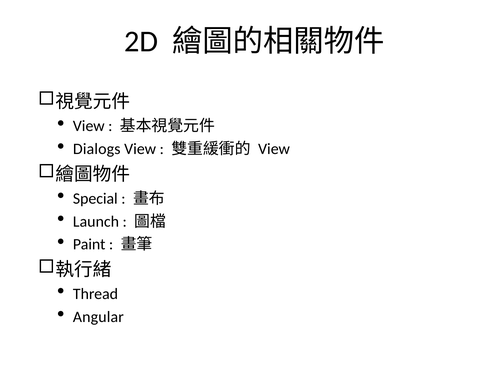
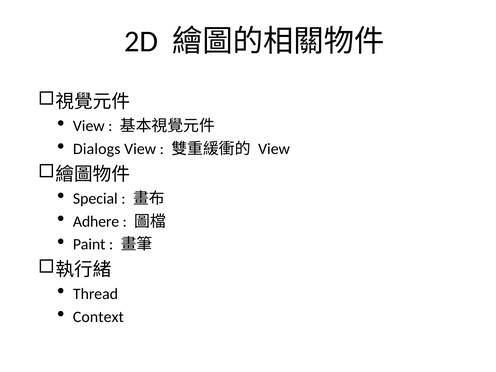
Launch: Launch -> Adhere (96, 221)
Angular: Angular -> Context (98, 317)
